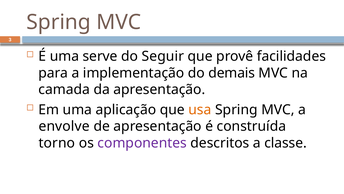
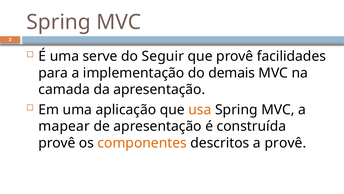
envolve: envolve -> mapear (64, 126)
torno: torno -> provê (57, 143)
componentes colour: purple -> orange (142, 143)
a classe: classe -> provê (285, 143)
